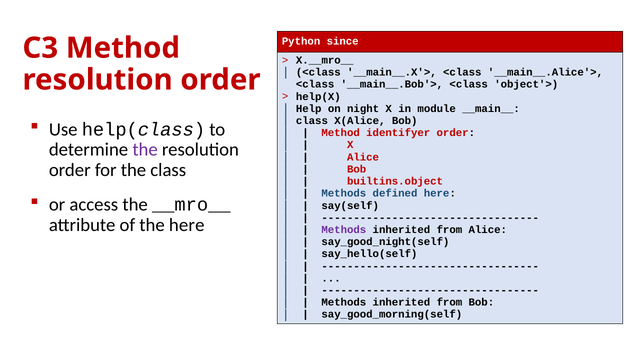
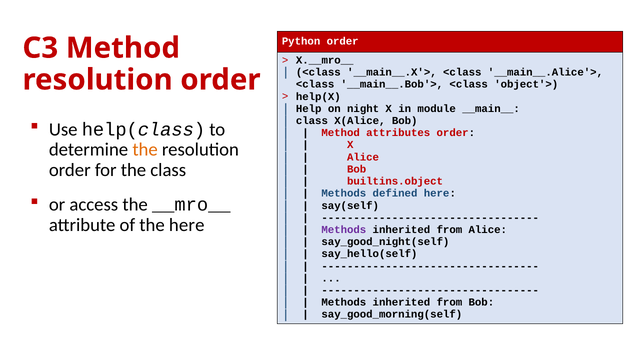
Python since: since -> order (343, 41)
identifyer: identifyer -> attributes (398, 133)
the colour: purple -> orange (145, 150)
